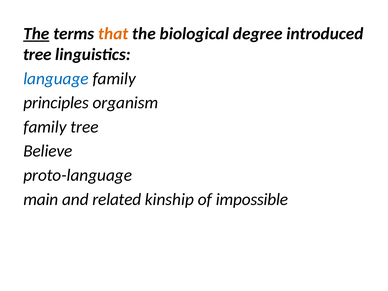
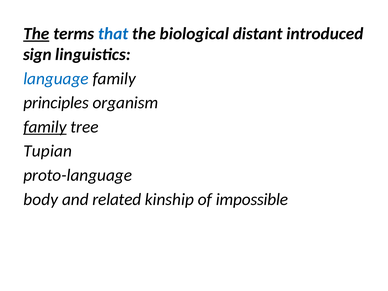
that colour: orange -> blue (113, 34)
degree: degree -> distant (258, 34)
tree: tree -> sign (37, 54)
family underline: none -> present (45, 127)
Believe: Believe -> Tupian (48, 151)
main: main -> body (41, 199)
